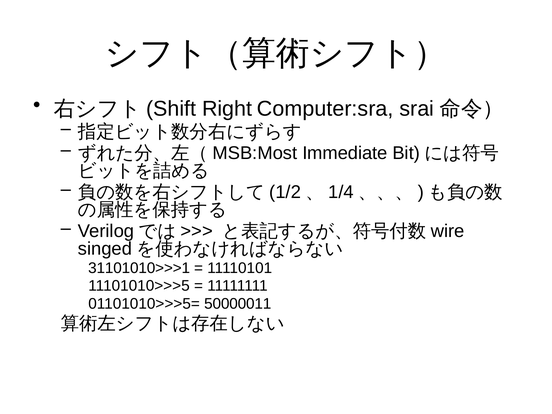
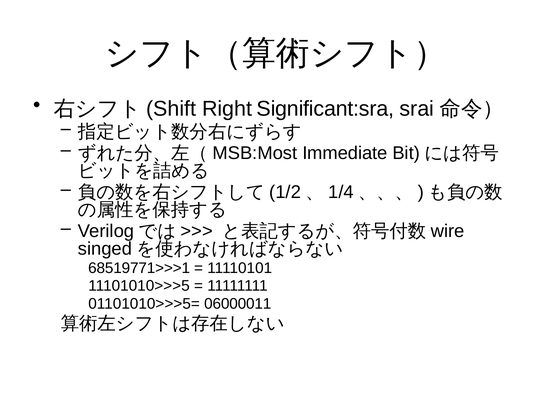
Computer:sra: Computer:sra -> Significant:sra (325, 109)
31101010>>>1: 31101010>>>1 -> 68519771>>>1 (139, 268)
50000011: 50000011 -> 06000011 (238, 304)
